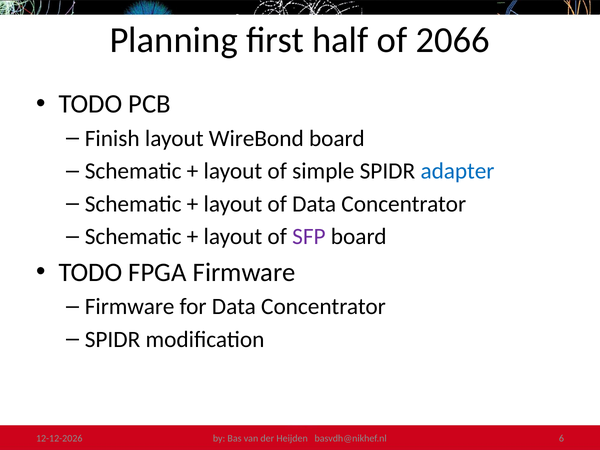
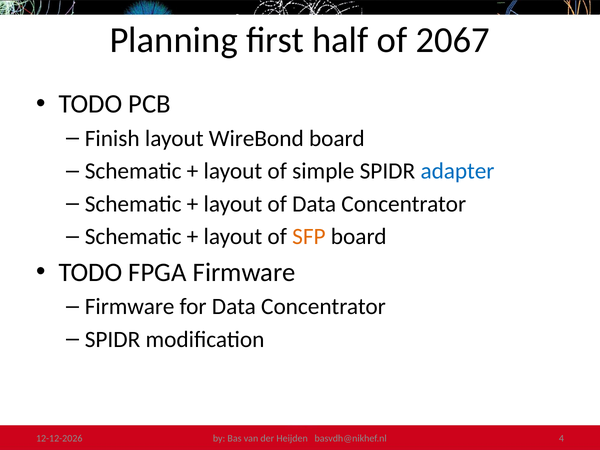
2066: 2066 -> 2067 (453, 40)
SFP colour: purple -> orange (309, 237)
6: 6 -> 4 (562, 439)
